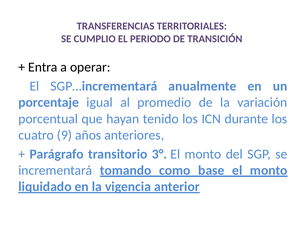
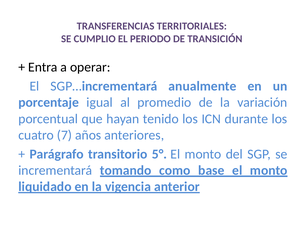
9: 9 -> 7 (65, 135)
3°: 3° -> 5° (160, 154)
